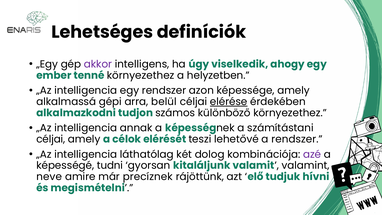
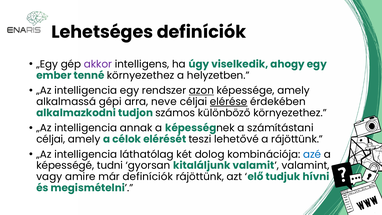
azon underline: none -> present (201, 90)
belül: belül -> neve (164, 102)
a rendszer: rendszer -> rájöttünk (297, 139)
azé colour: purple -> blue (312, 154)
neve: neve -> vagy (49, 177)
már precíznek: precíznek -> definíciók (148, 177)
